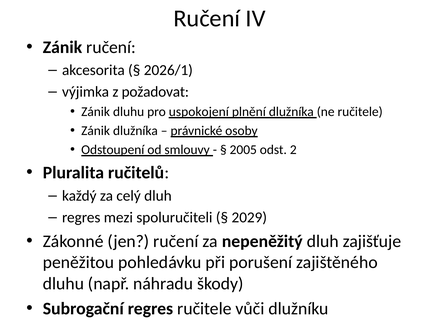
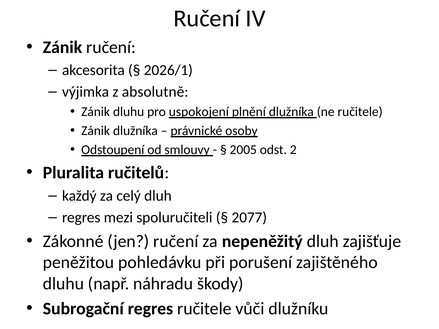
požadovat: požadovat -> absolutně (155, 92)
2029: 2029 -> 2077 (249, 218)
